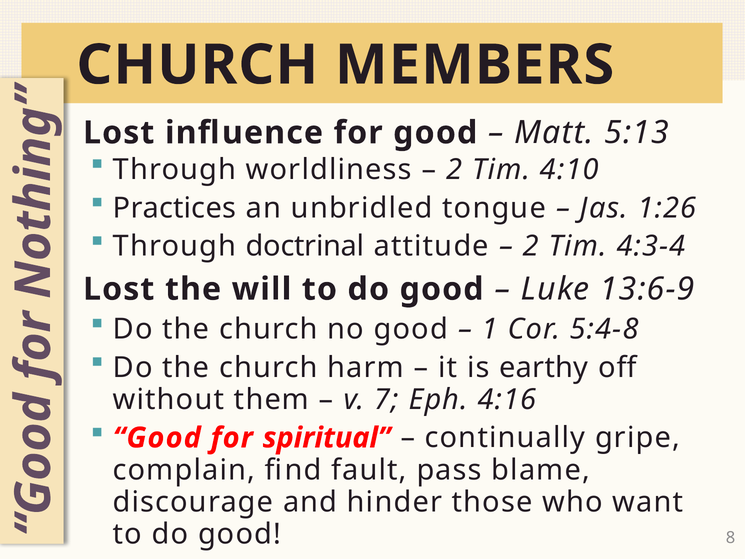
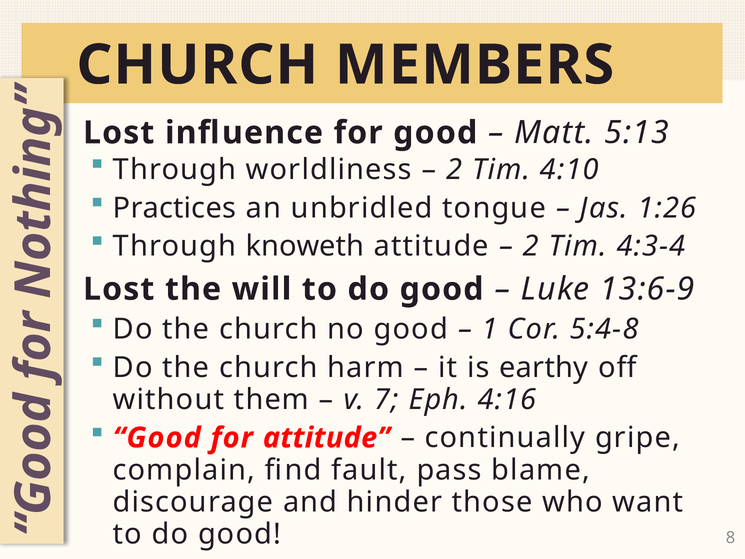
doctrinal: doctrinal -> knoweth (305, 246)
for spiritual: spiritual -> attitude (326, 438)
